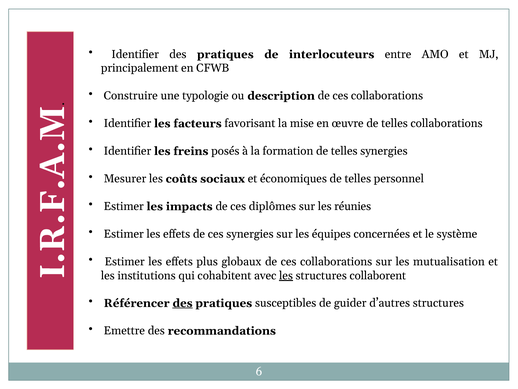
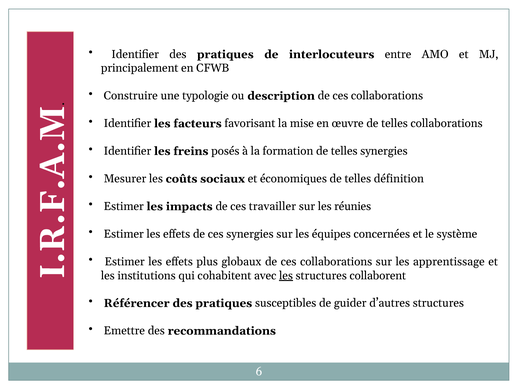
personnel: personnel -> définition (399, 179)
diplômes: diplômes -> travailler (272, 206)
mutualisation: mutualisation -> apprentissage (449, 261)
des underline: present -> none (183, 303)
